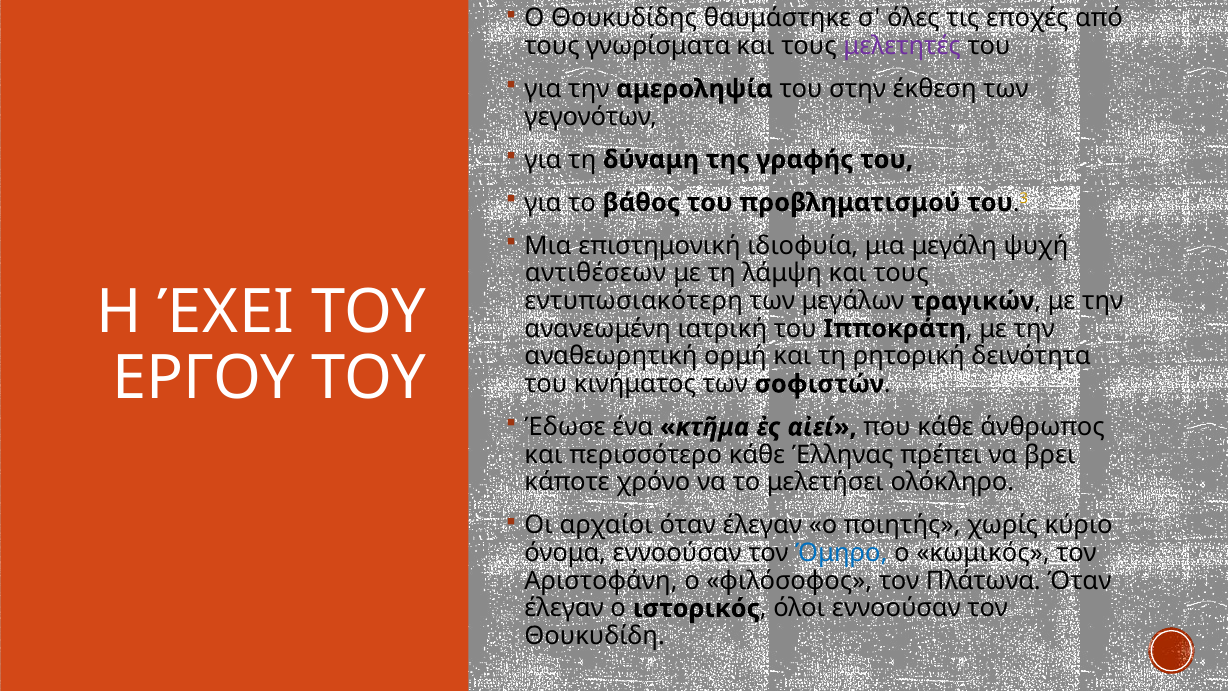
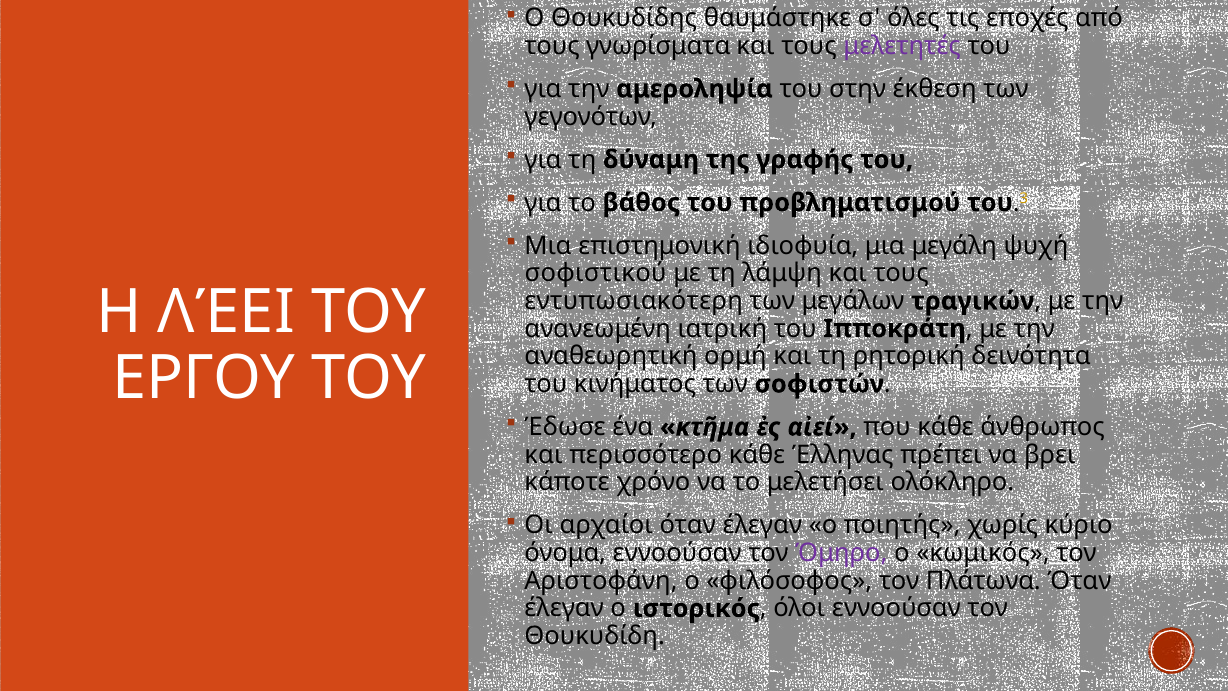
αντιθέσεων: αντιθέσεων -> σοφιστικού (595, 273)
ΈΧΕΙ: ΈΧΕΙ -> ΛΈΕΙ (226, 312)
Όμηρο colour: blue -> purple (841, 553)
